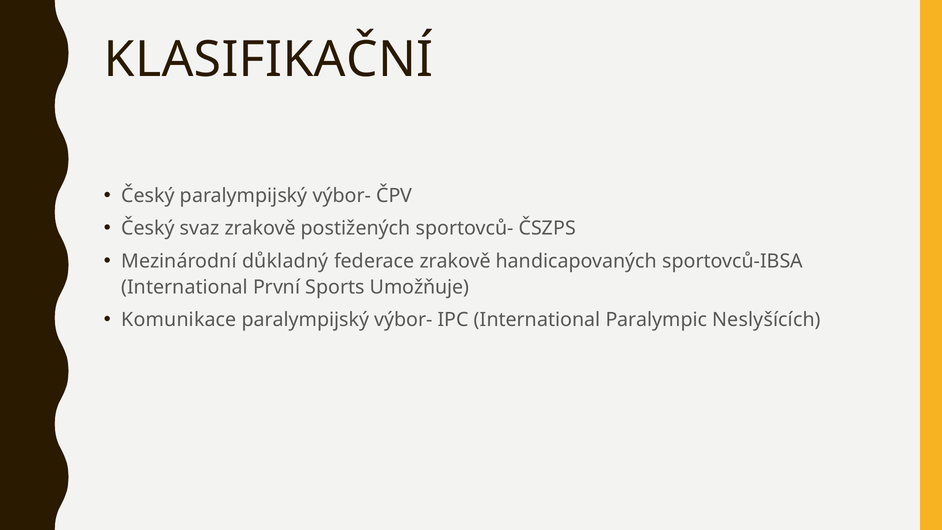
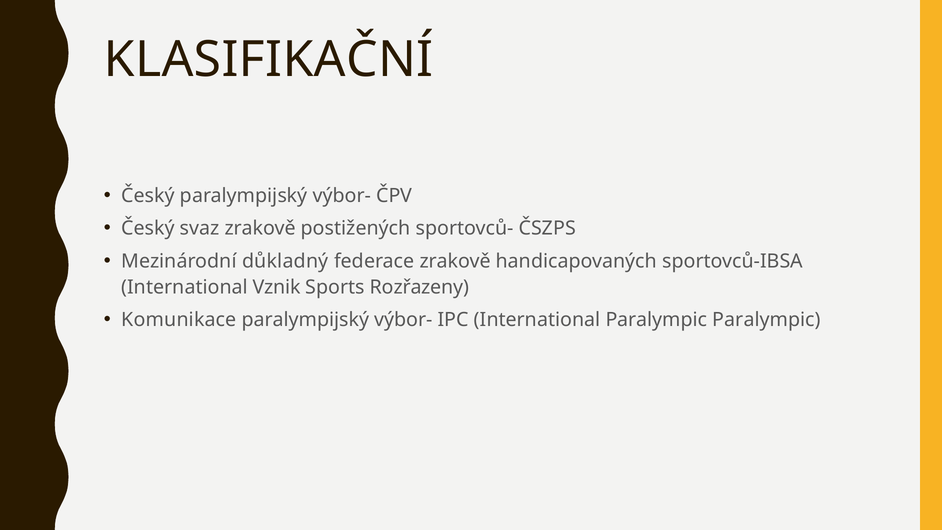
První: První -> Vznik (277, 287)
Umožňuje: Umožňuje -> Rozřazeny (419, 287)
Paralympic Neslyšících: Neslyšících -> Paralympic (767, 320)
